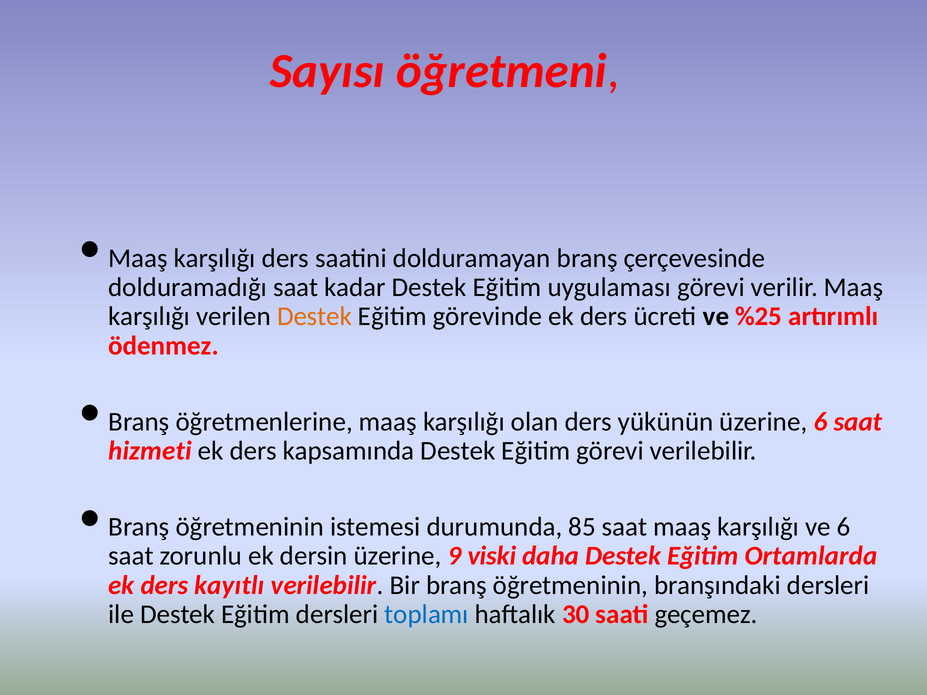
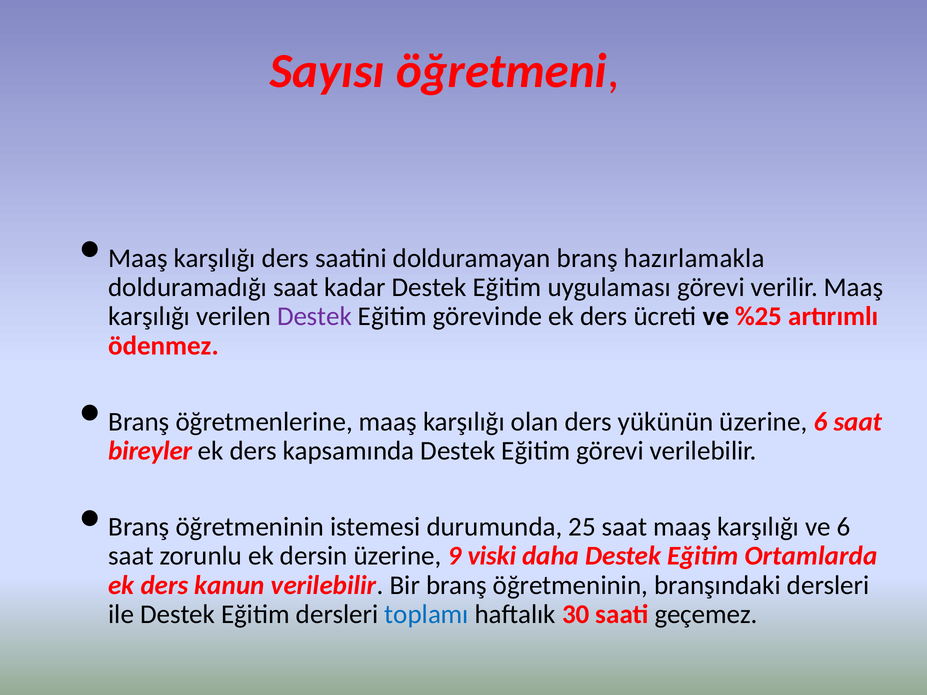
çerçevesinde: çerçevesinde -> hazırlamakla (694, 258)
Destek colour: orange -> purple (315, 317)
hizmeti: hizmeti -> bireyler (150, 451)
85: 85 -> 25 (582, 527)
kayıtlı: kayıtlı -> kanun (229, 585)
